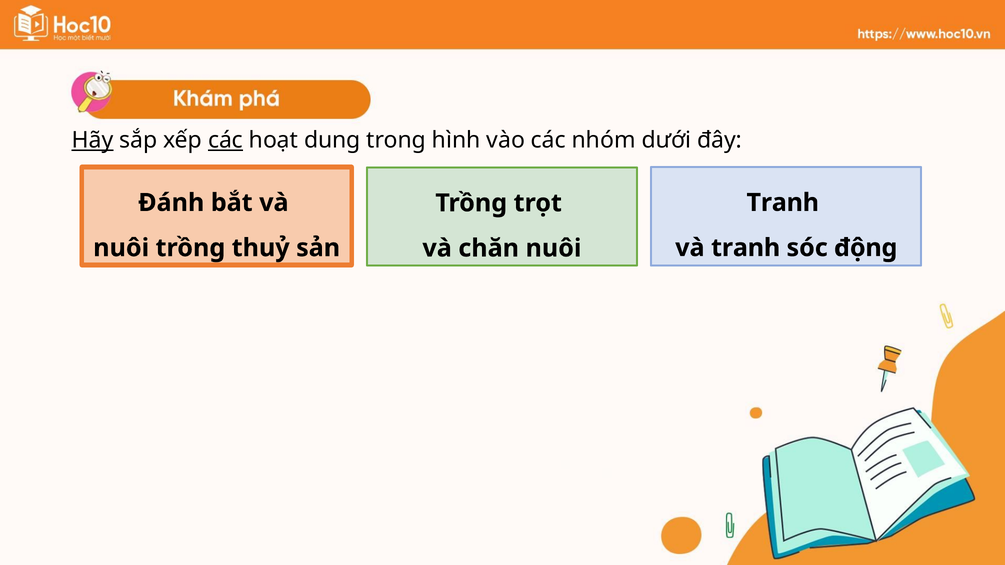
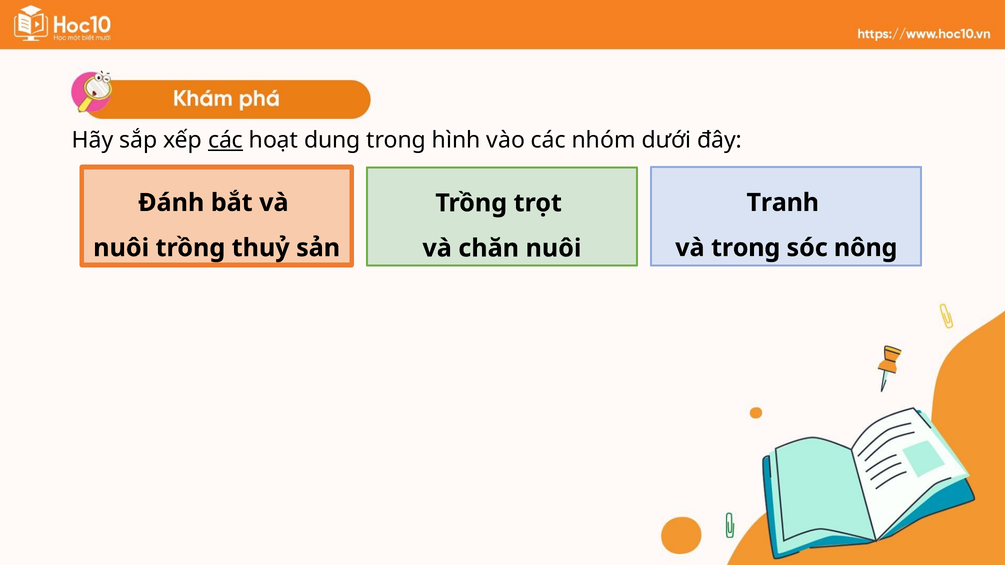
Hãy underline: present -> none (93, 140)
và tranh: tranh -> trong (746, 248)
động: động -> nông (866, 248)
